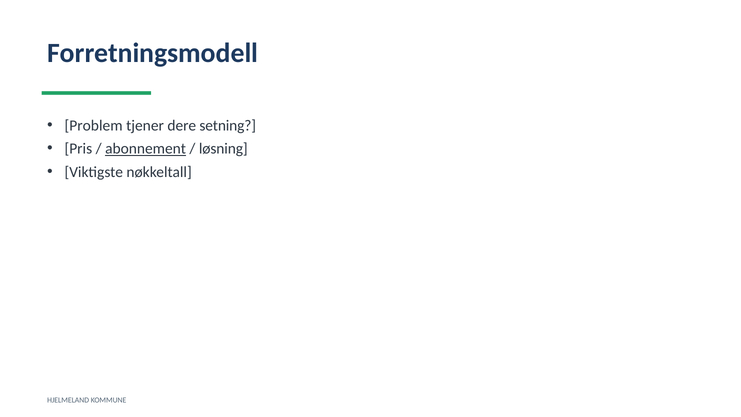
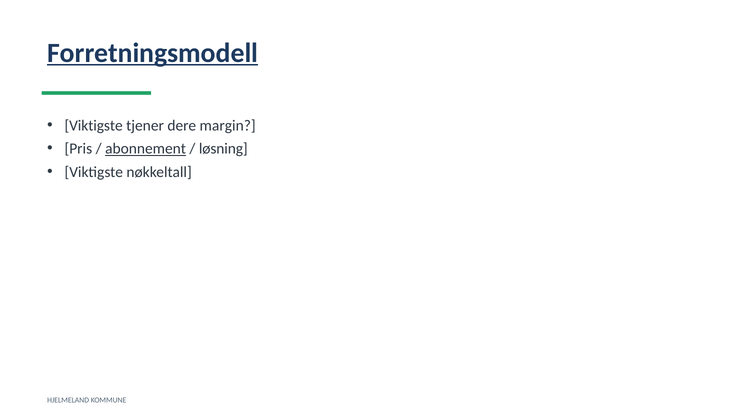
Forretningsmodell underline: none -> present (153, 53)
Problem: Problem -> Viktigste (94, 126)
setning: setning -> margin (228, 126)
